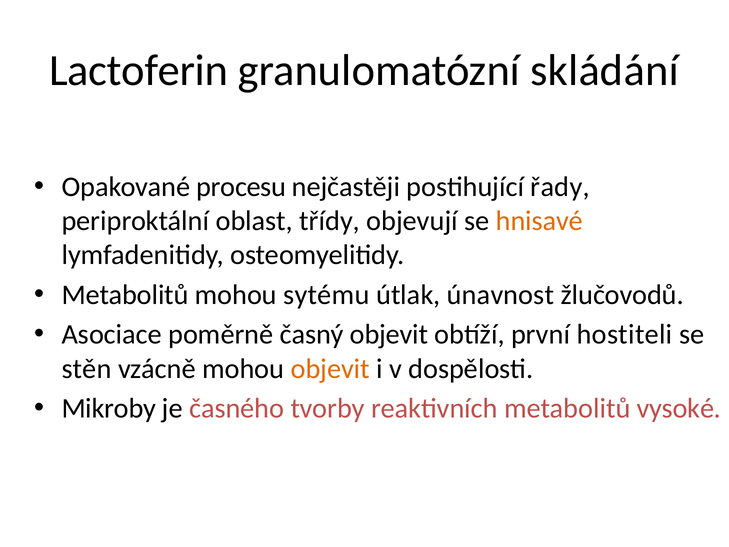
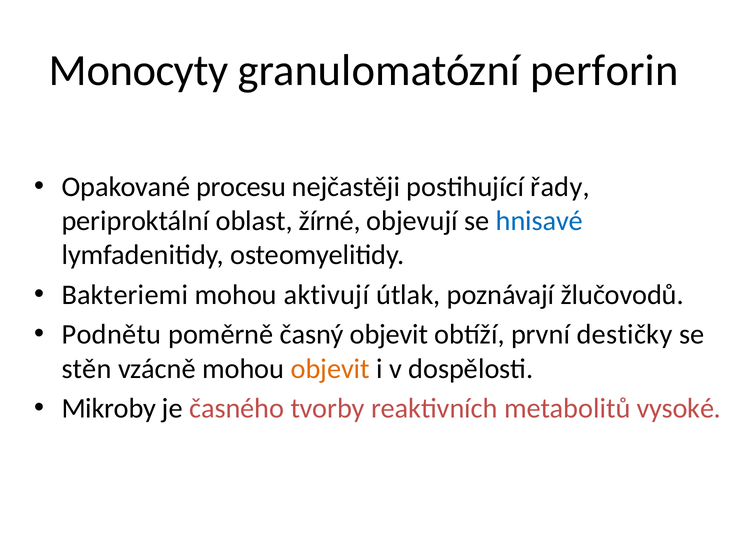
Lactoferin: Lactoferin -> Monocyty (139, 71)
skládání: skládání -> perforin (604, 71)
třídy: třídy -> žírné (330, 221)
hnisavé colour: orange -> blue (539, 221)
Metabolitů: Metabolitů -> Bakteriemi (125, 295)
sytému: sytému -> aktivují (326, 295)
únavnost: únavnost -> poznávají (501, 295)
Asociace: Asociace -> Podnětu (112, 334)
hostiteli: hostiteli -> destičky (625, 334)
